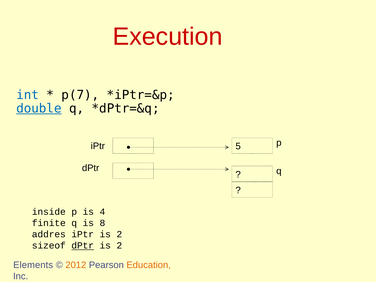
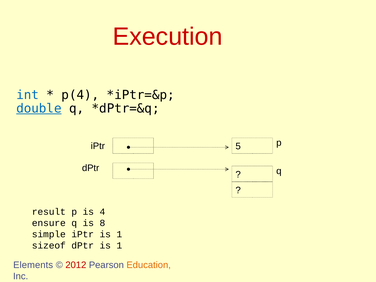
p(7: p(7 -> p(4 (80, 95)
inside: inside -> result (49, 212)
finite: finite -> ensure (49, 223)
addres: addres -> simple (49, 234)
iPtr is 2: 2 -> 1 (119, 234)
dPtr underline: present -> none (83, 246)
2: 2 -> 1 (119, 246)
2012 colour: orange -> red (76, 265)
